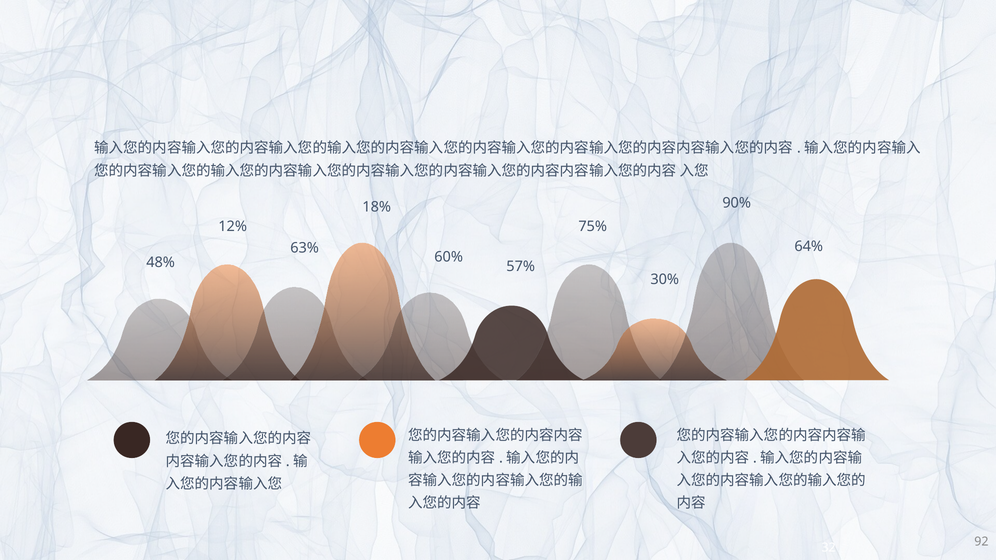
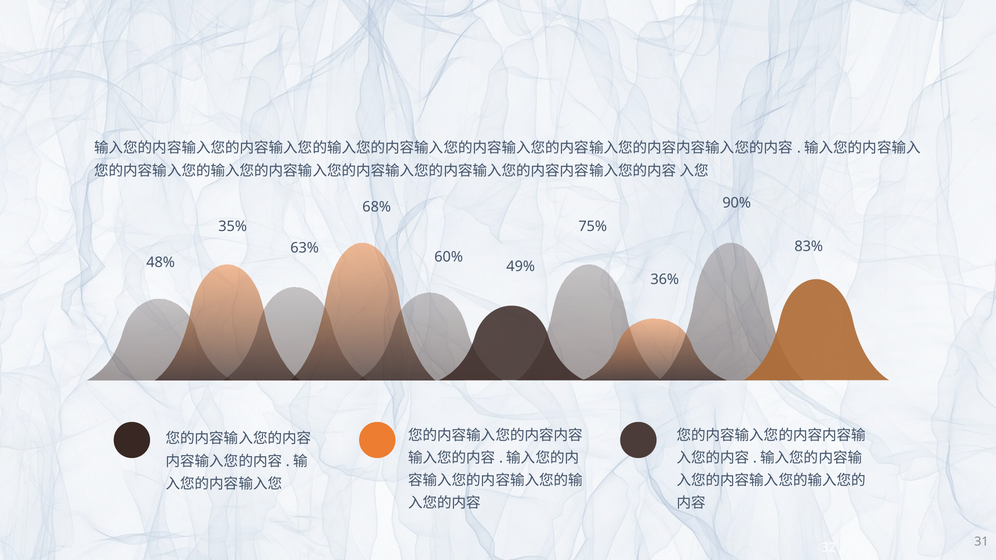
18%: 18% -> 68% (377, 207)
12%: 12% -> 35% (233, 226)
64%: 64% -> 83% (809, 246)
57%: 57% -> 49% (521, 266)
30%: 30% -> 36% (665, 280)
92: 92 -> 31 (981, 542)
